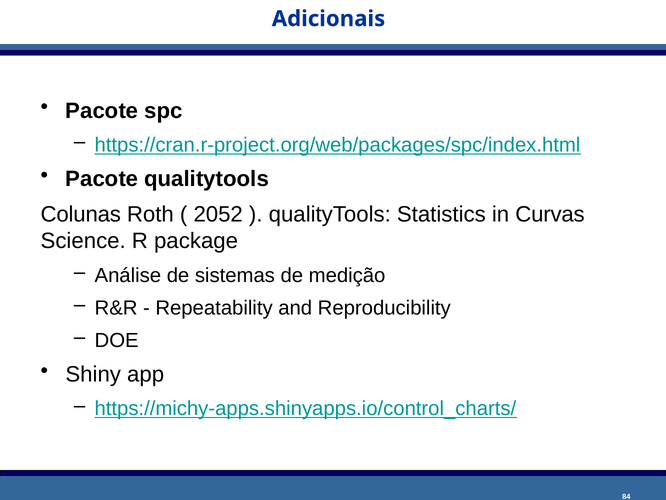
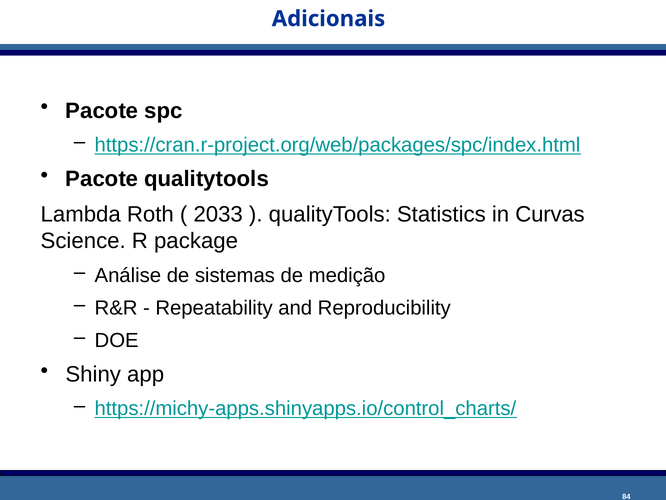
Colunas: Colunas -> Lambda (81, 214)
2052: 2052 -> 2033 (218, 214)
